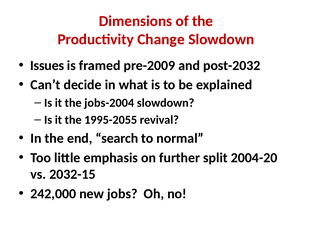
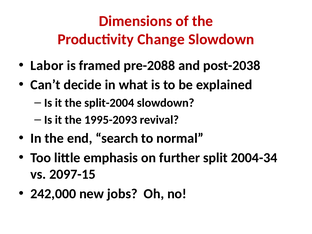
Issues: Issues -> Labor (47, 65)
pre-2009: pre-2009 -> pre-2088 (149, 65)
post-2032: post-2032 -> post-2038 (232, 65)
jobs-2004: jobs-2004 -> split-2004 (109, 103)
1995-2055: 1995-2055 -> 1995-2093 (111, 120)
2004-20: 2004-20 -> 2004-34 (254, 158)
2032-15: 2032-15 -> 2097-15 (73, 174)
